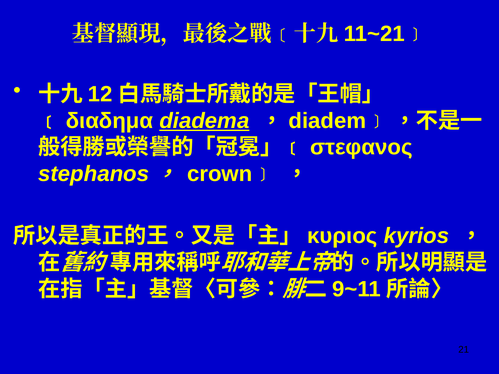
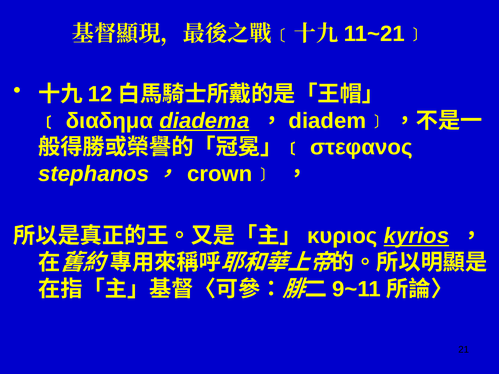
kyrios underline: none -> present (416, 236)
